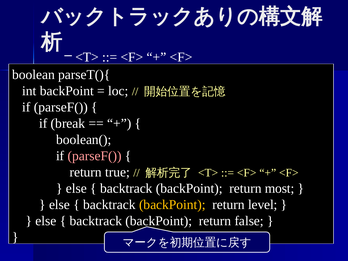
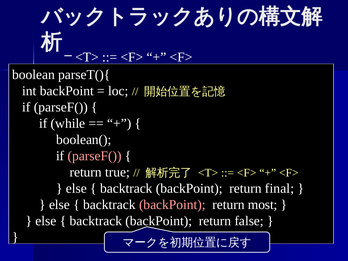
break: break -> while (68, 123)
most: most -> final (279, 188)
backPoint colour: yellow -> pink (172, 205)
level: level -> most (263, 205)
